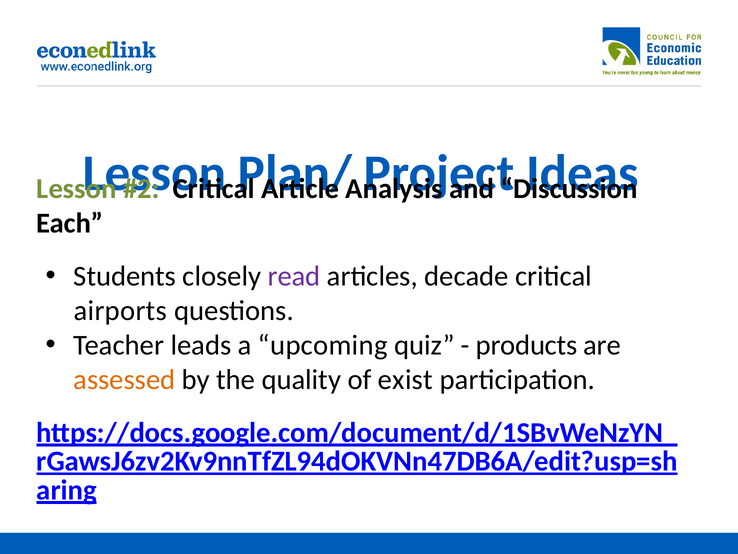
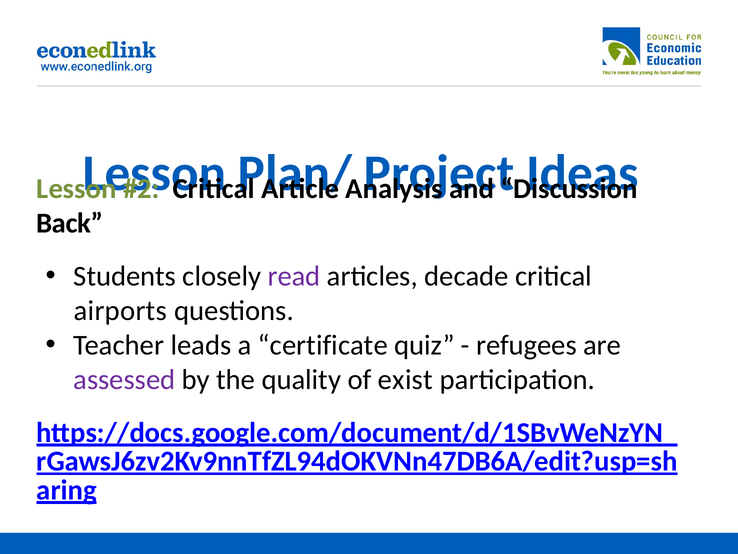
Each: Each -> Back (70, 223)
upcoming: upcoming -> certificate (323, 345)
products: products -> refugees (527, 345)
assessed colour: orange -> purple (124, 379)
